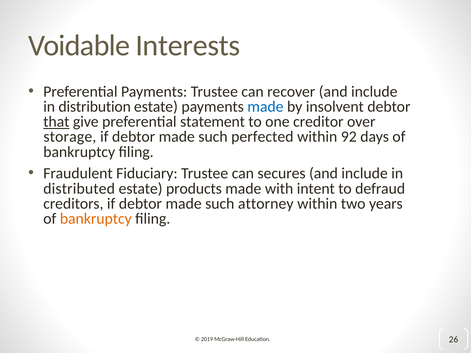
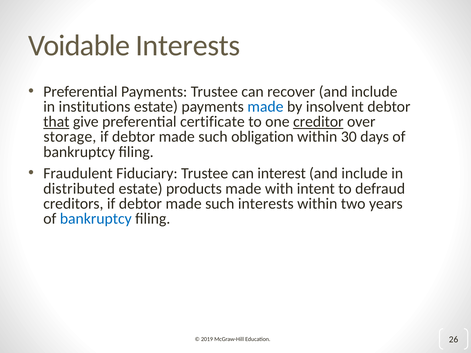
distribution: distribution -> institutions (95, 107)
statement: statement -> certificate (212, 122)
creditor underline: none -> present (318, 122)
perfected: perfected -> obligation (262, 137)
92: 92 -> 30 (349, 137)
secures: secures -> interest (282, 174)
such attorney: attorney -> interests (266, 204)
bankruptcy colour: orange -> blue (96, 219)
